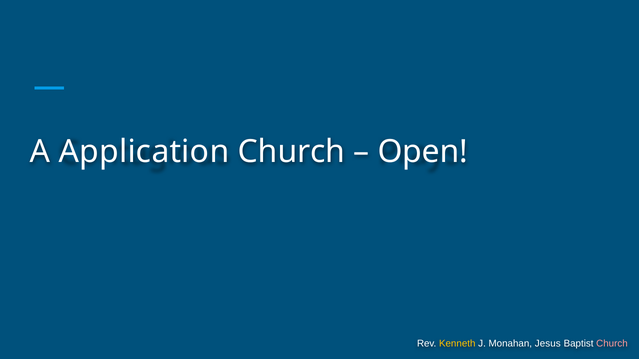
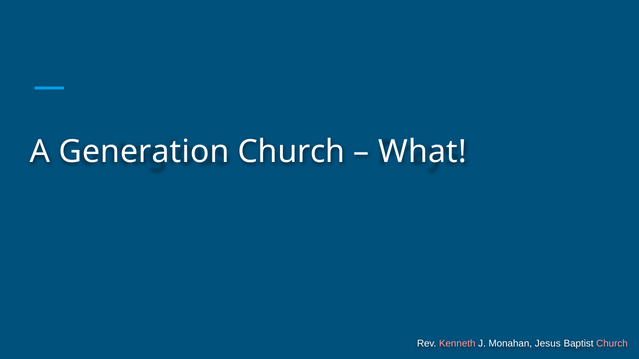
Application: Application -> Generation (144, 152)
Open: Open -> What (423, 152)
Kenneth colour: yellow -> pink (457, 344)
